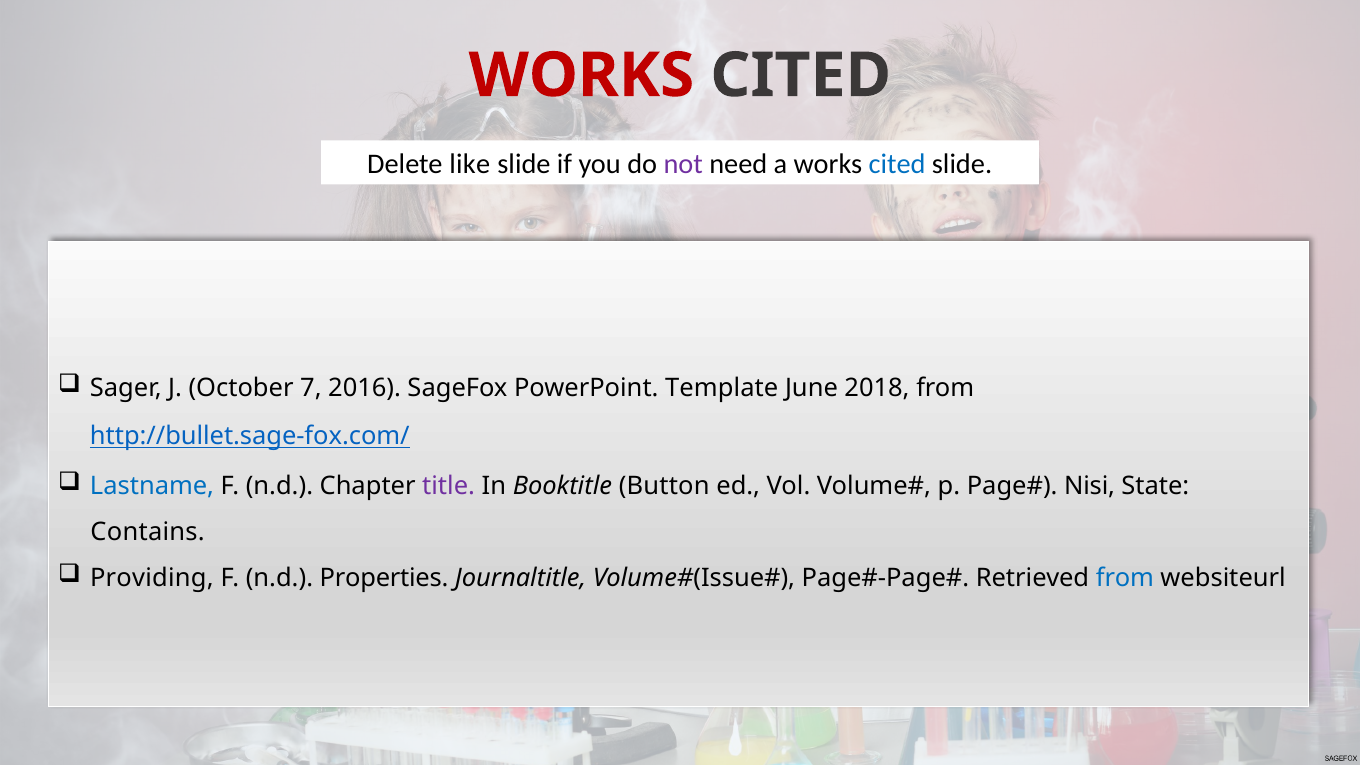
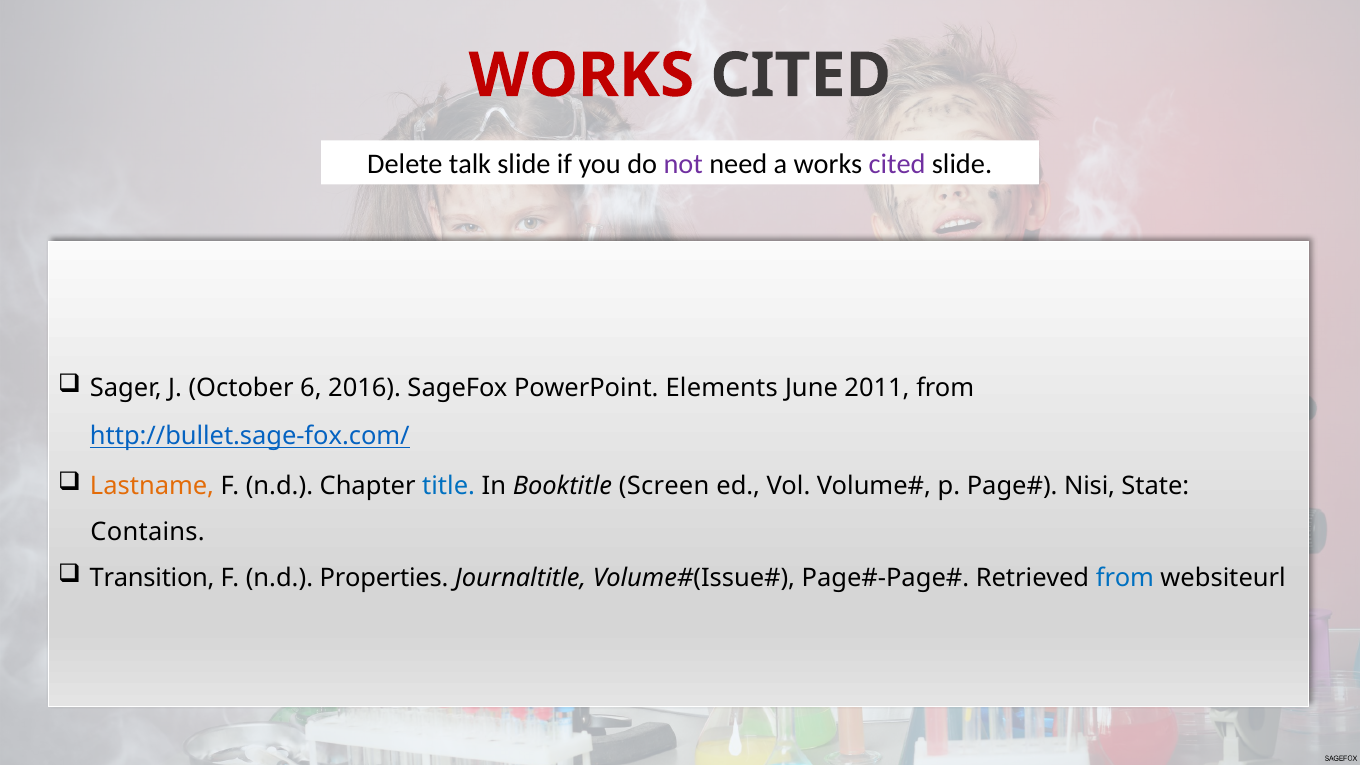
like: like -> talk (470, 164)
cited colour: blue -> purple (897, 164)
7: 7 -> 6 (311, 388)
Template: Template -> Elements (722, 388)
2018: 2018 -> 2011 (877, 388)
Lastname colour: blue -> orange (152, 486)
title colour: purple -> blue (449, 486)
Button: Button -> Screen (664, 486)
Providing: Providing -> Transition (152, 578)
